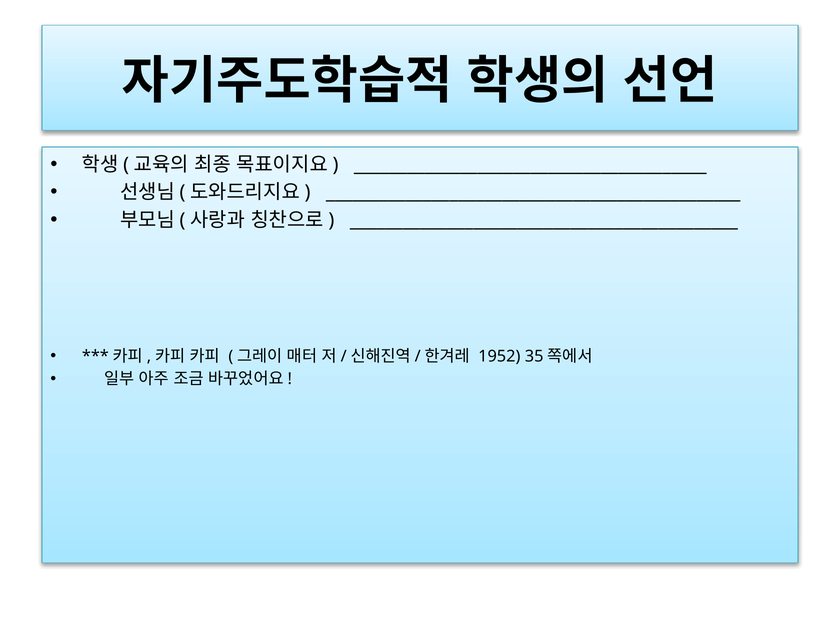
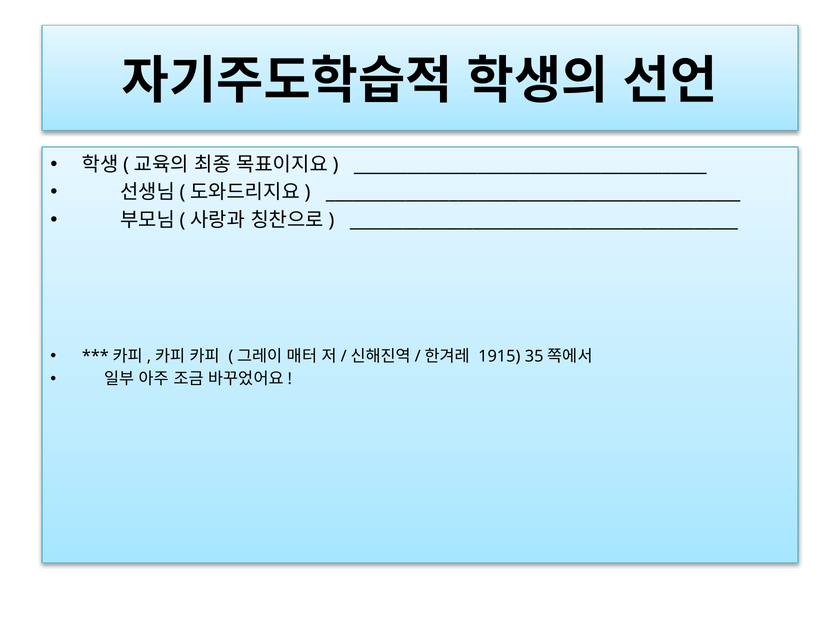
1952: 1952 -> 1915 (499, 356)
